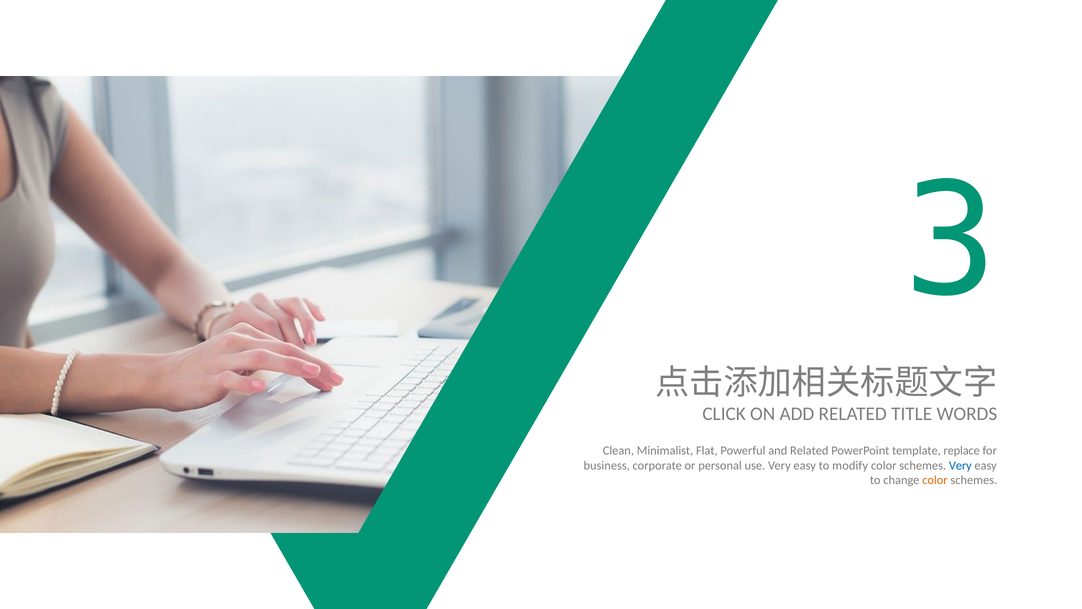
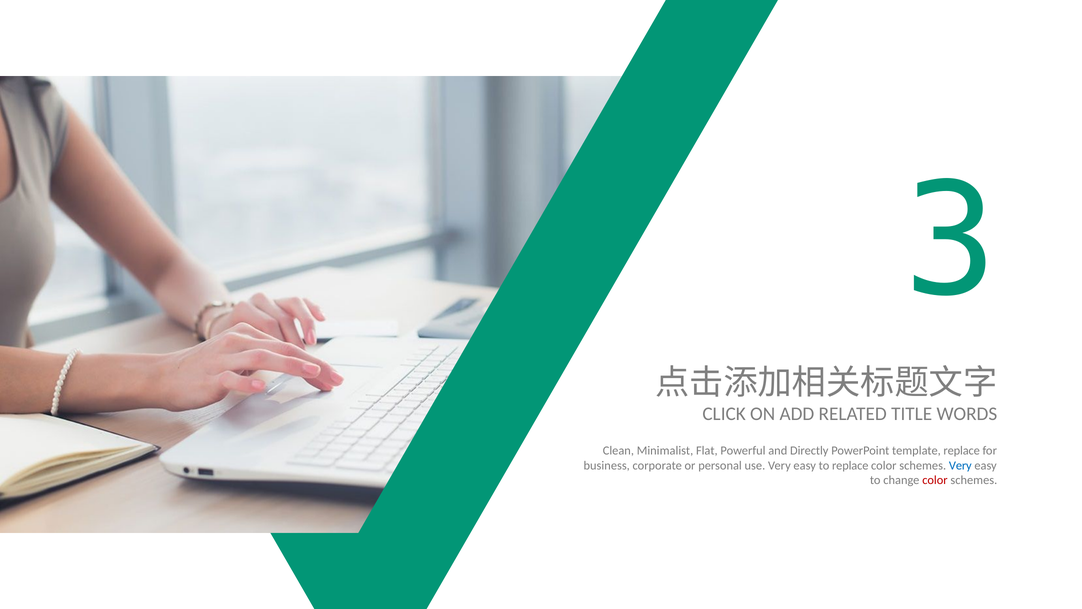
Related: Related -> Directly (809, 450)
to modify: modify -> replace (850, 465)
color colour: orange -> red (935, 480)
